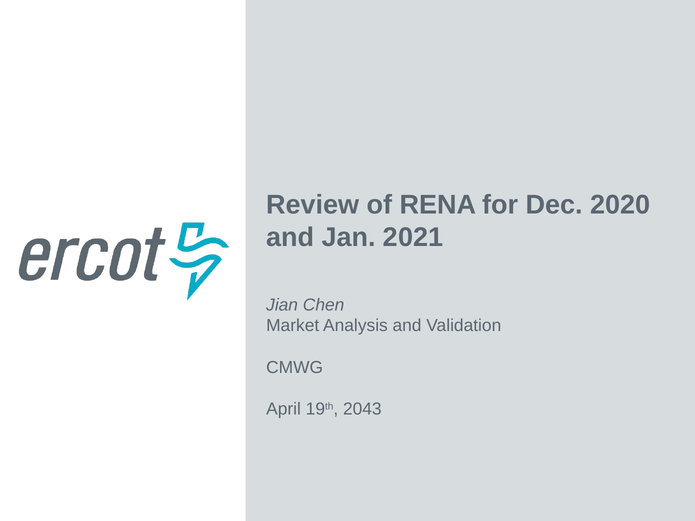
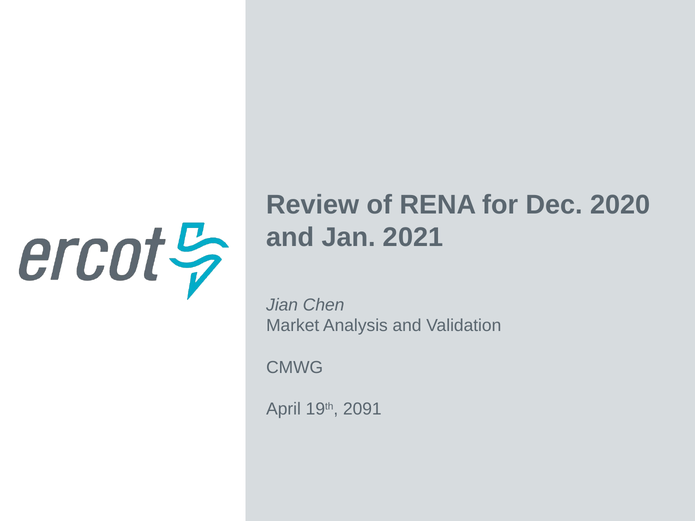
2043: 2043 -> 2091 (362, 409)
